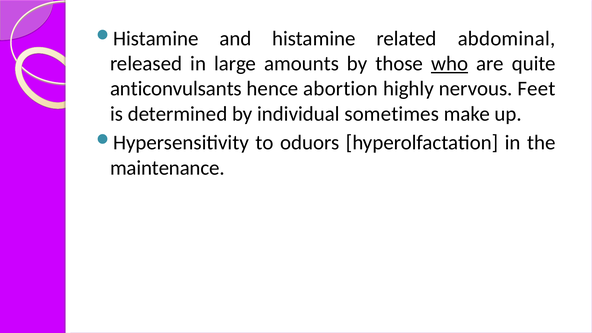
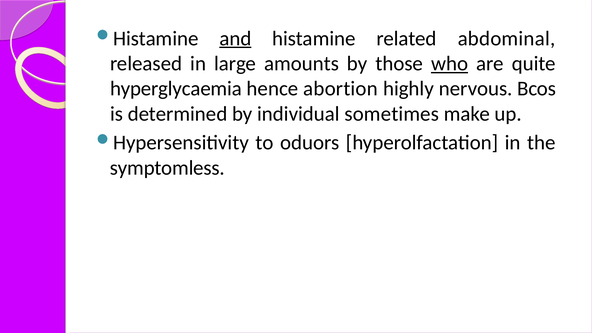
and underline: none -> present (235, 38)
anticonvulsants: anticonvulsants -> hyperglycaemia (176, 89)
Feet: Feet -> Bcos (537, 89)
maintenance: maintenance -> symptomless (167, 168)
